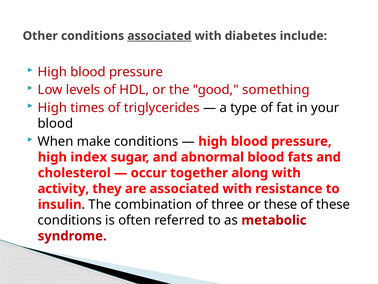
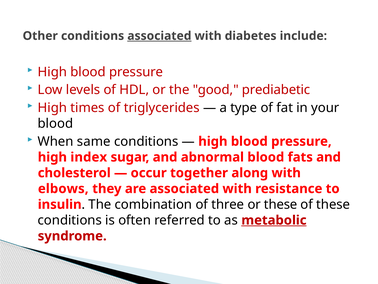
something: something -> prediabetic (276, 90)
make: make -> same (94, 141)
activity: activity -> elbows (63, 188)
metabolic underline: none -> present (274, 220)
